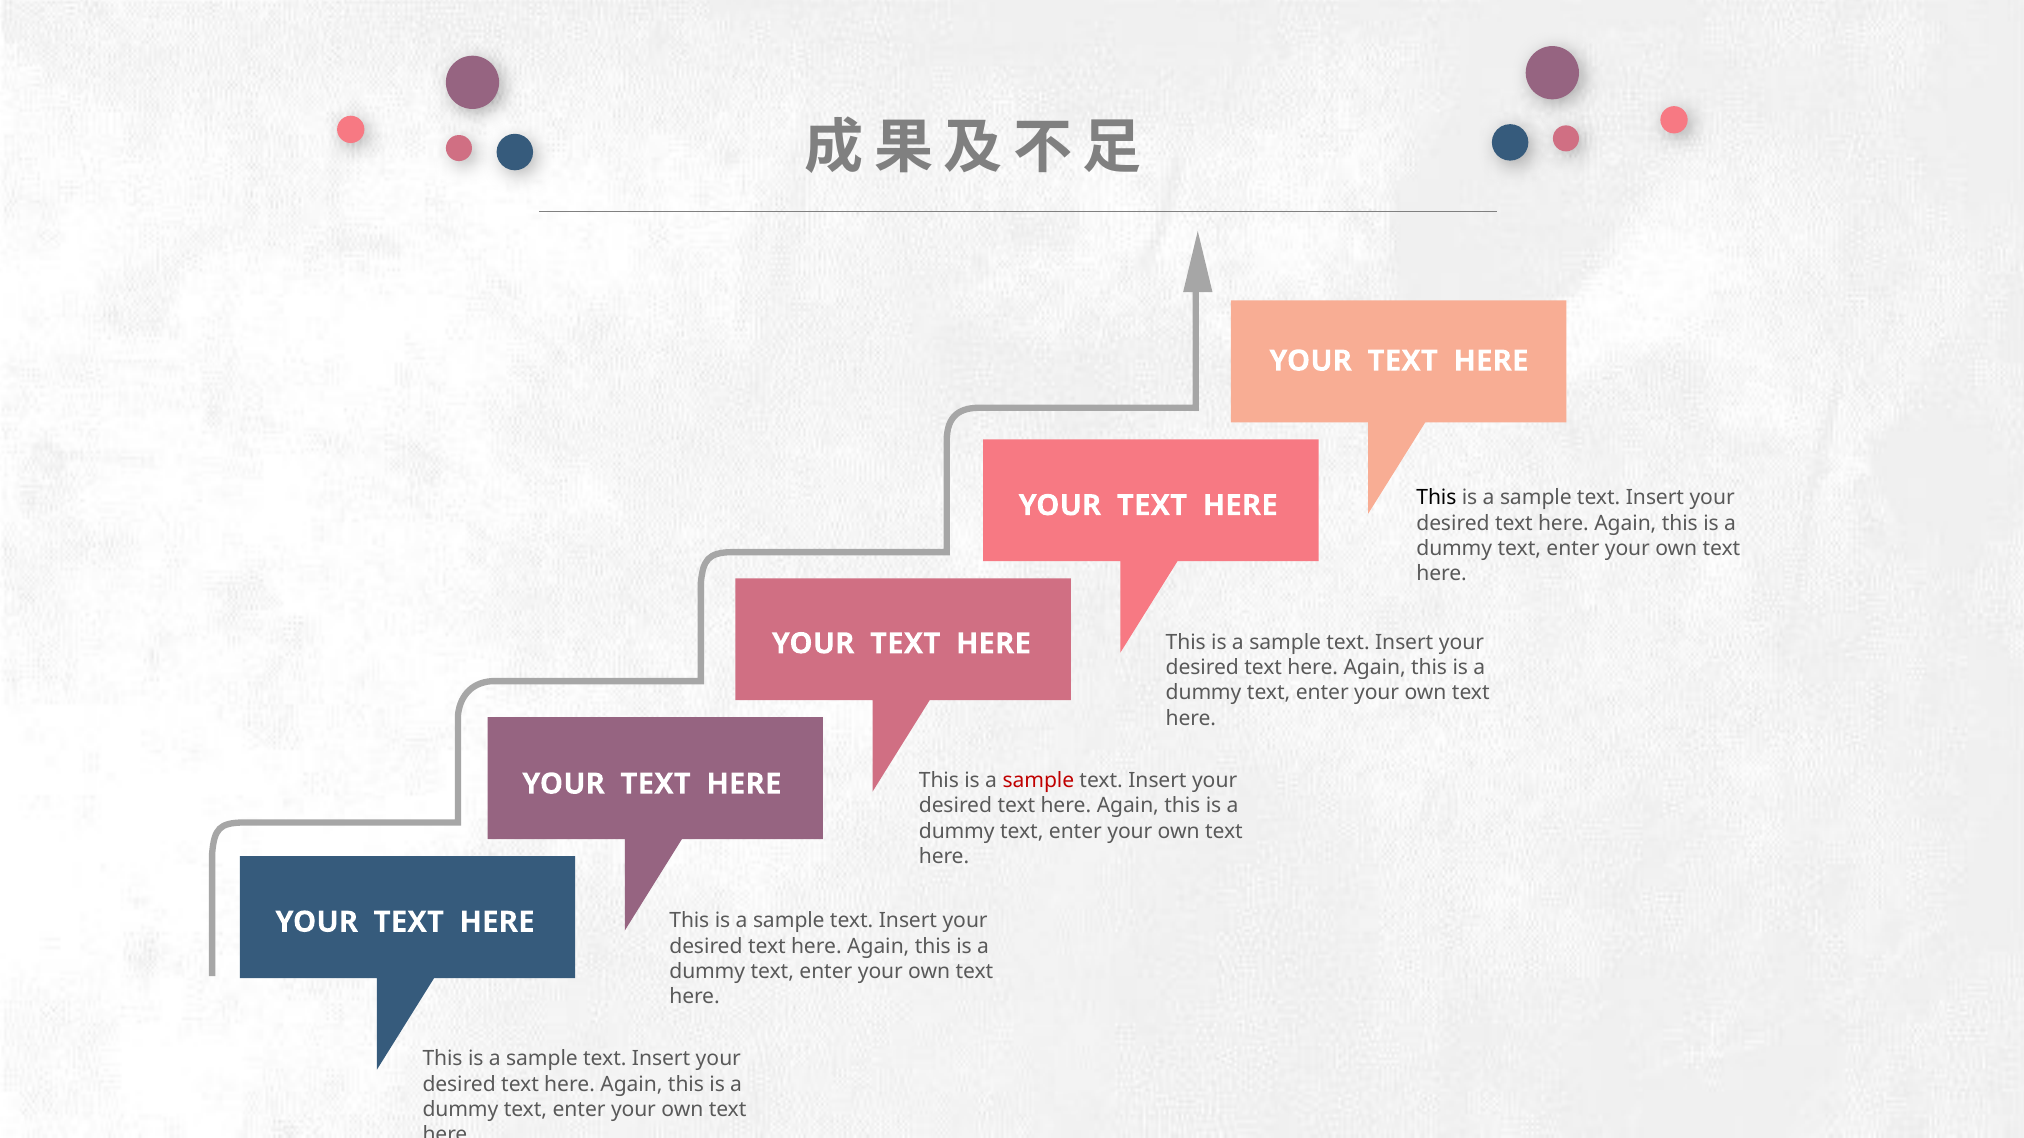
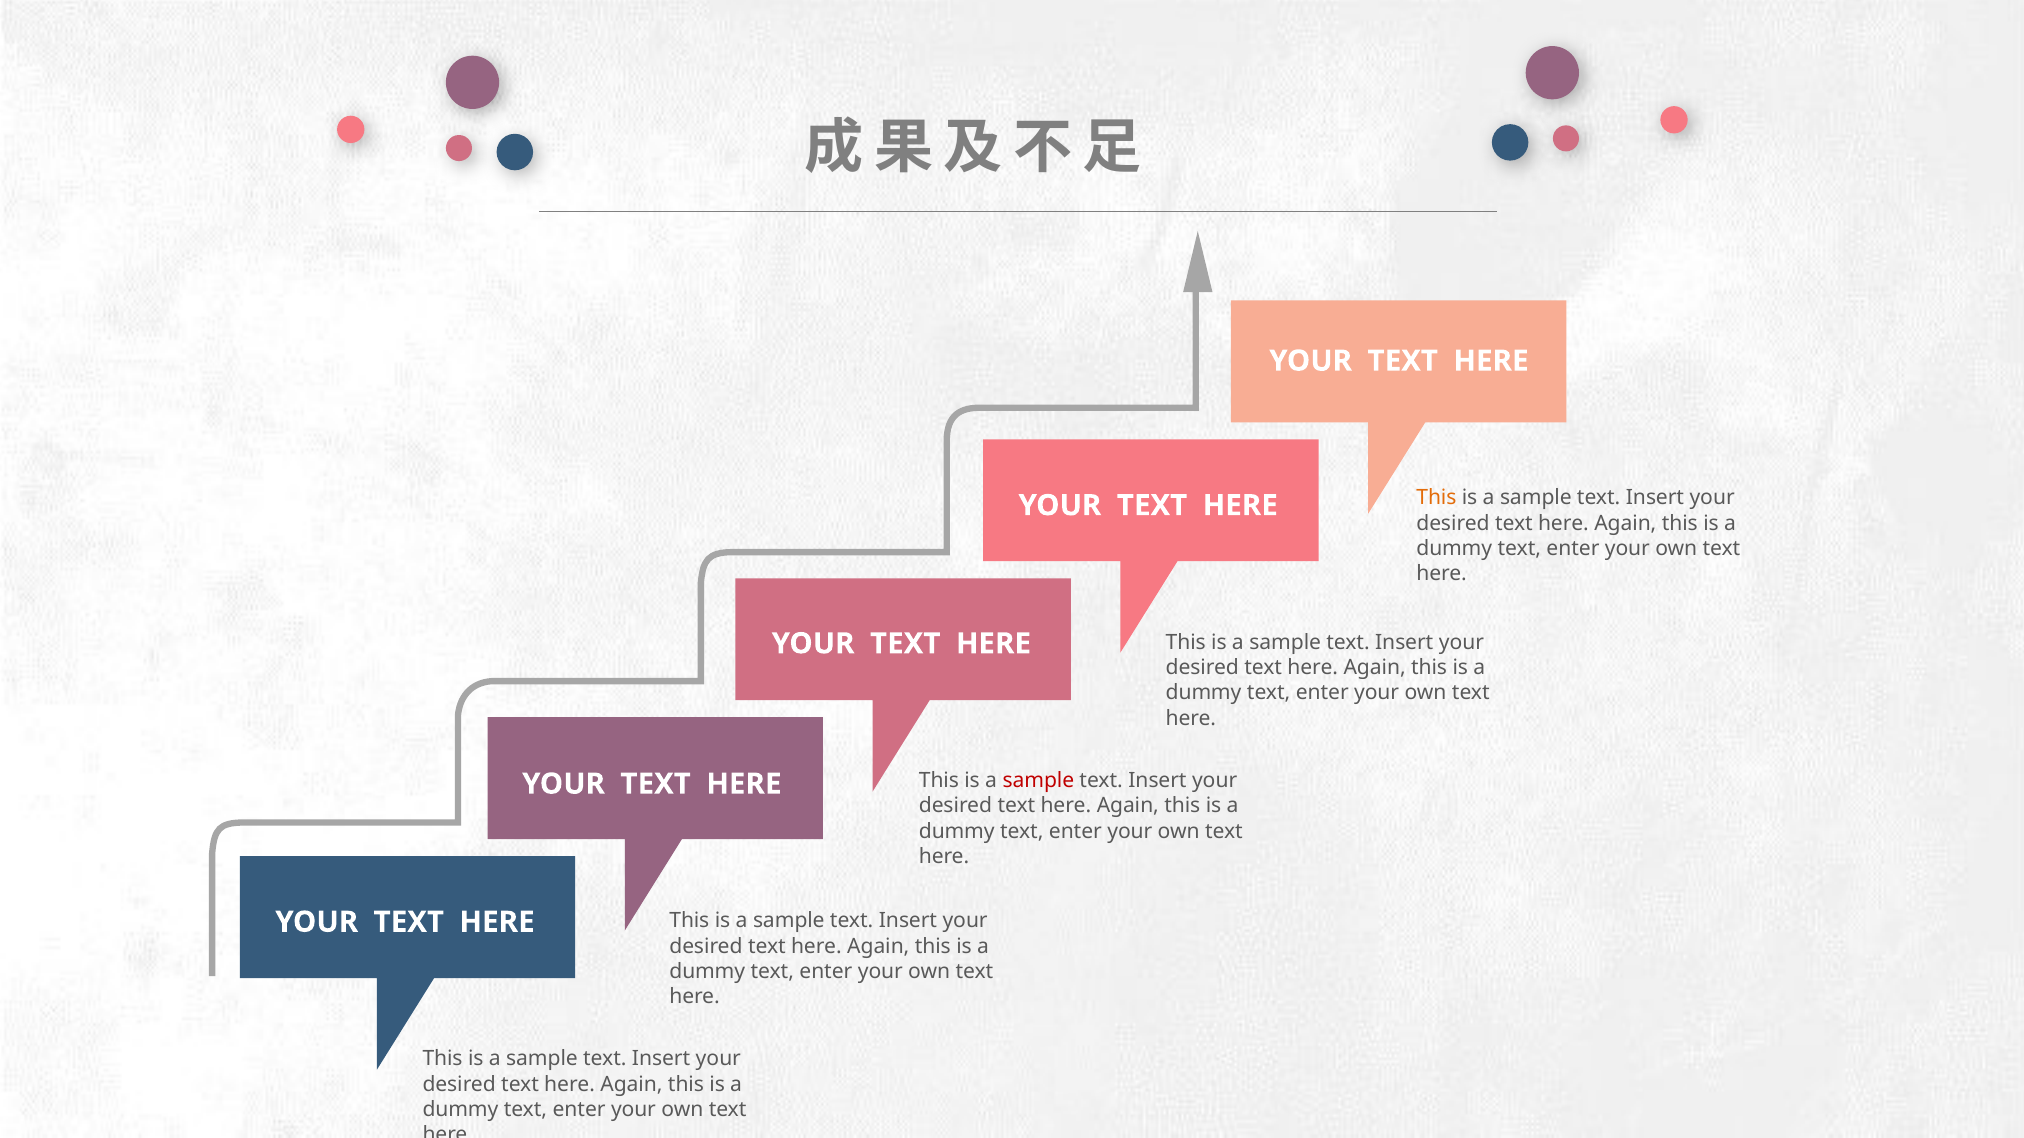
This colour: black -> orange (1436, 498)
